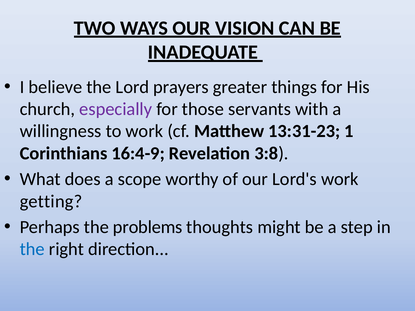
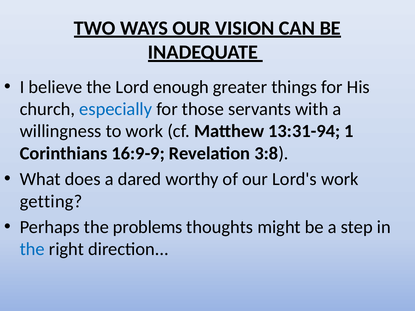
prayers: prayers -> enough (181, 87)
especially colour: purple -> blue (116, 109)
13:31-23: 13:31-23 -> 13:31-94 (304, 131)
16:4-9: 16:4-9 -> 16:9-9 (138, 153)
scope: scope -> dared (140, 179)
